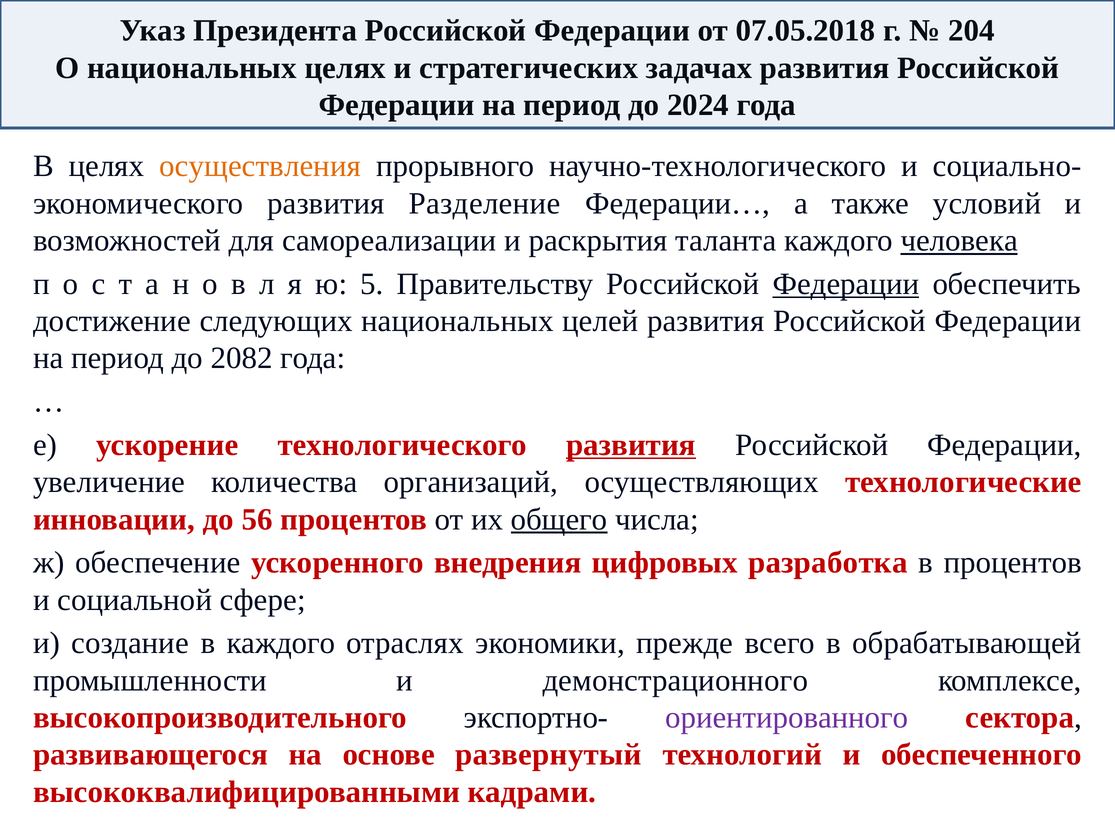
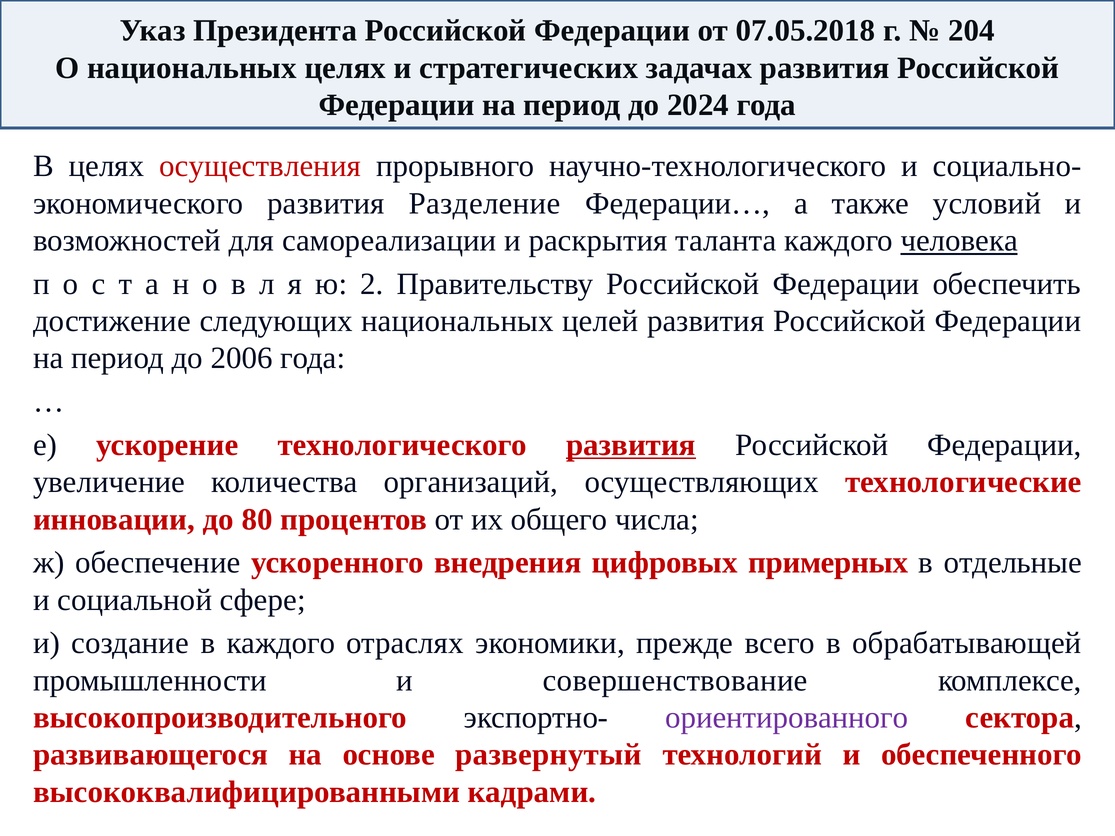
осуществления colour: orange -> red (260, 166)
5: 5 -> 2 (372, 284)
Федерации underline: present -> none (846, 284)
2082: 2082 -> 2006 (242, 358)
56: 56 -> 80 (257, 519)
общего underline: present -> none (559, 519)
разработка: разработка -> примерных (828, 563)
в процентов: процентов -> отдельные (1013, 563)
демонстрационного: демонстрационного -> совершенствование (675, 681)
